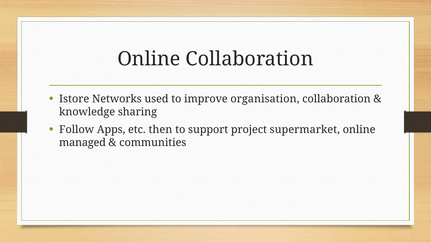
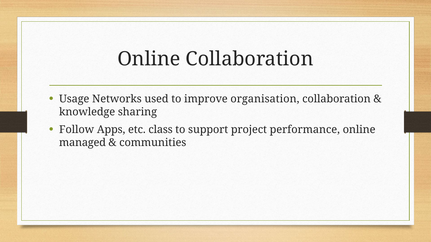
Istore: Istore -> Usage (74, 99)
then: then -> class (161, 130)
supermarket: supermarket -> performance (305, 130)
